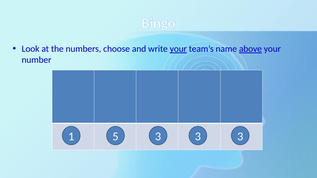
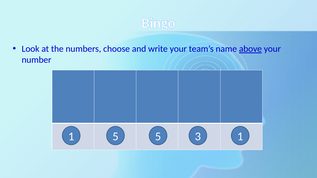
your underline: present -> none (178, 49)
1 3: 3 -> 5 (158, 137)
5 3: 3 -> 1 (240, 137)
